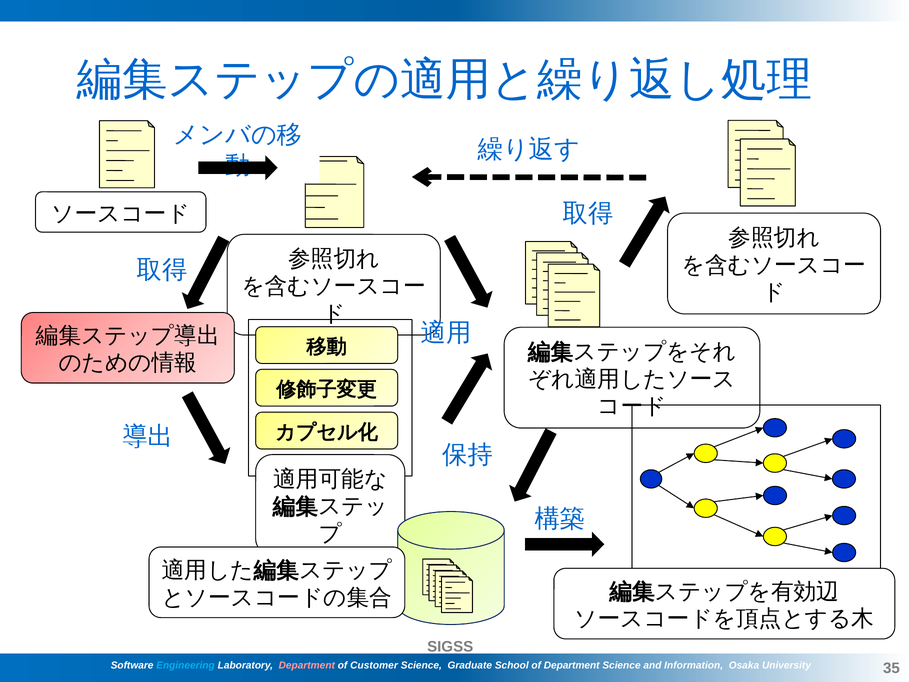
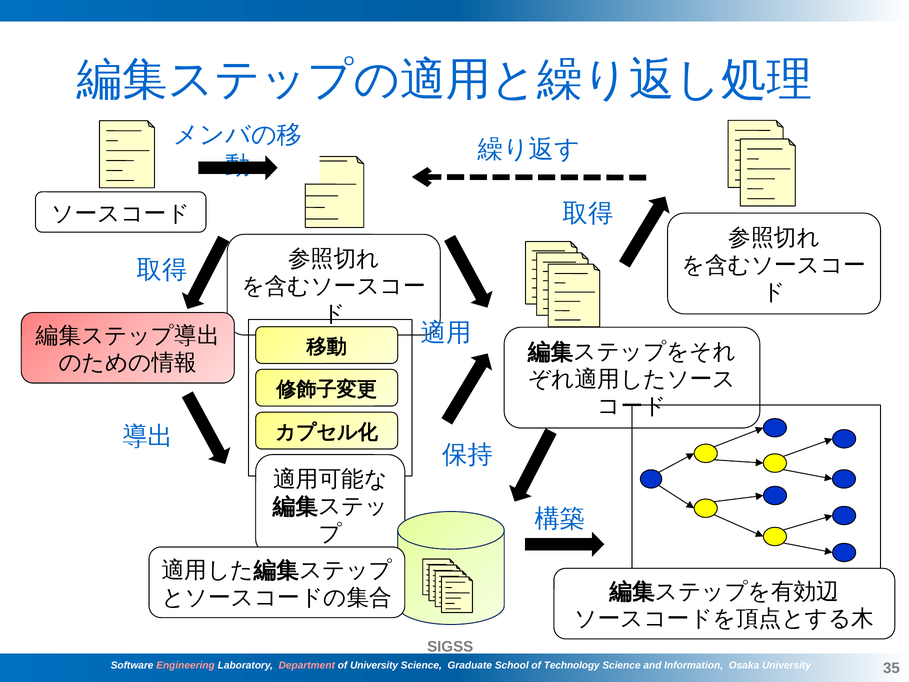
Engineering colour: light blue -> pink (186, 665)
of Customer: Customer -> University (374, 665)
of Department: Department -> Technology (572, 665)
